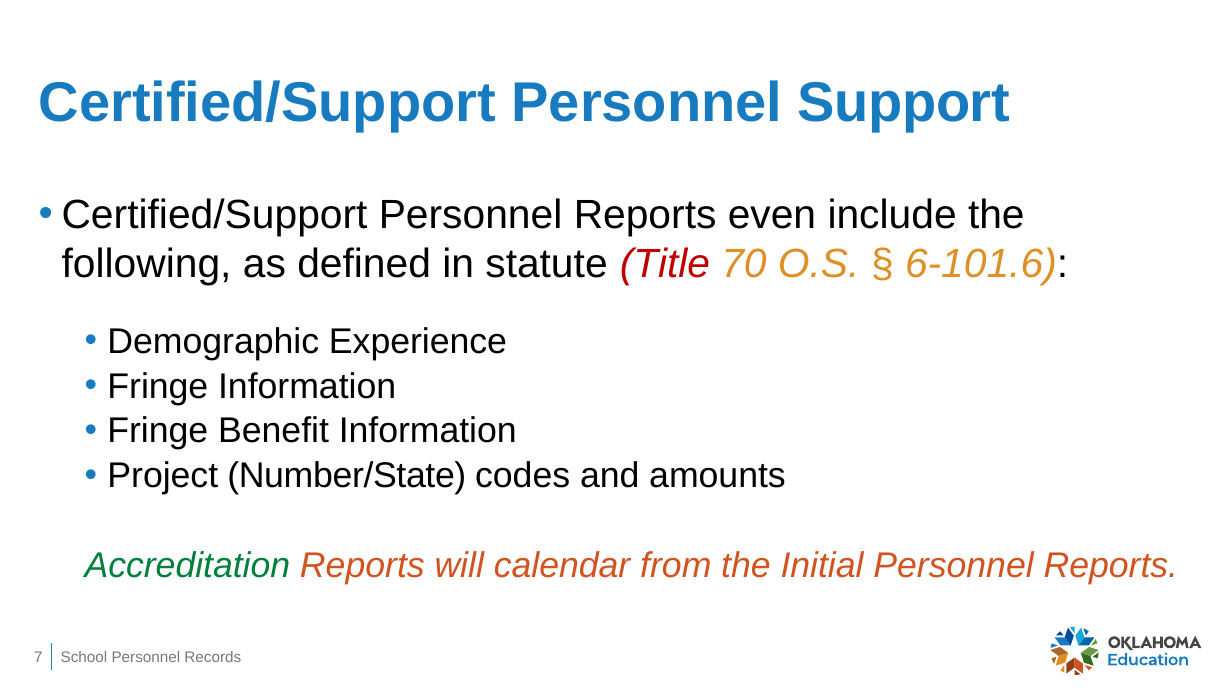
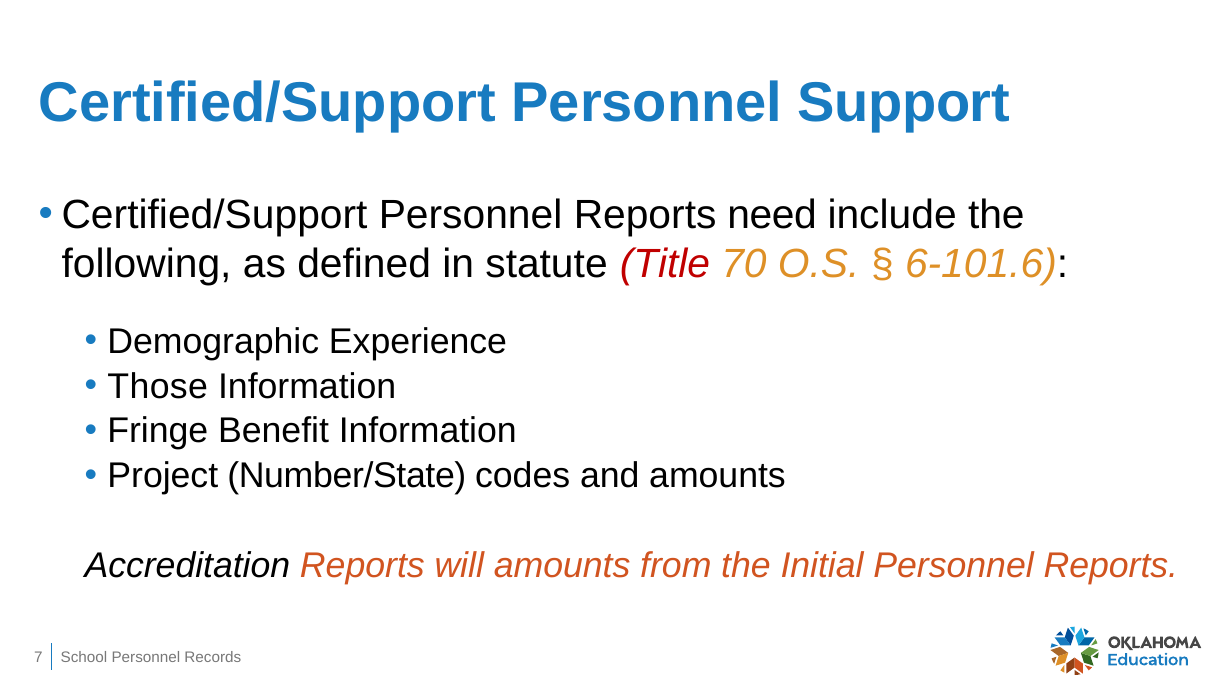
even: even -> need (772, 215)
Fringe: Fringe -> Those (158, 386)
Accreditation colour: green -> black (187, 566)
will calendar: calendar -> amounts (562, 566)
